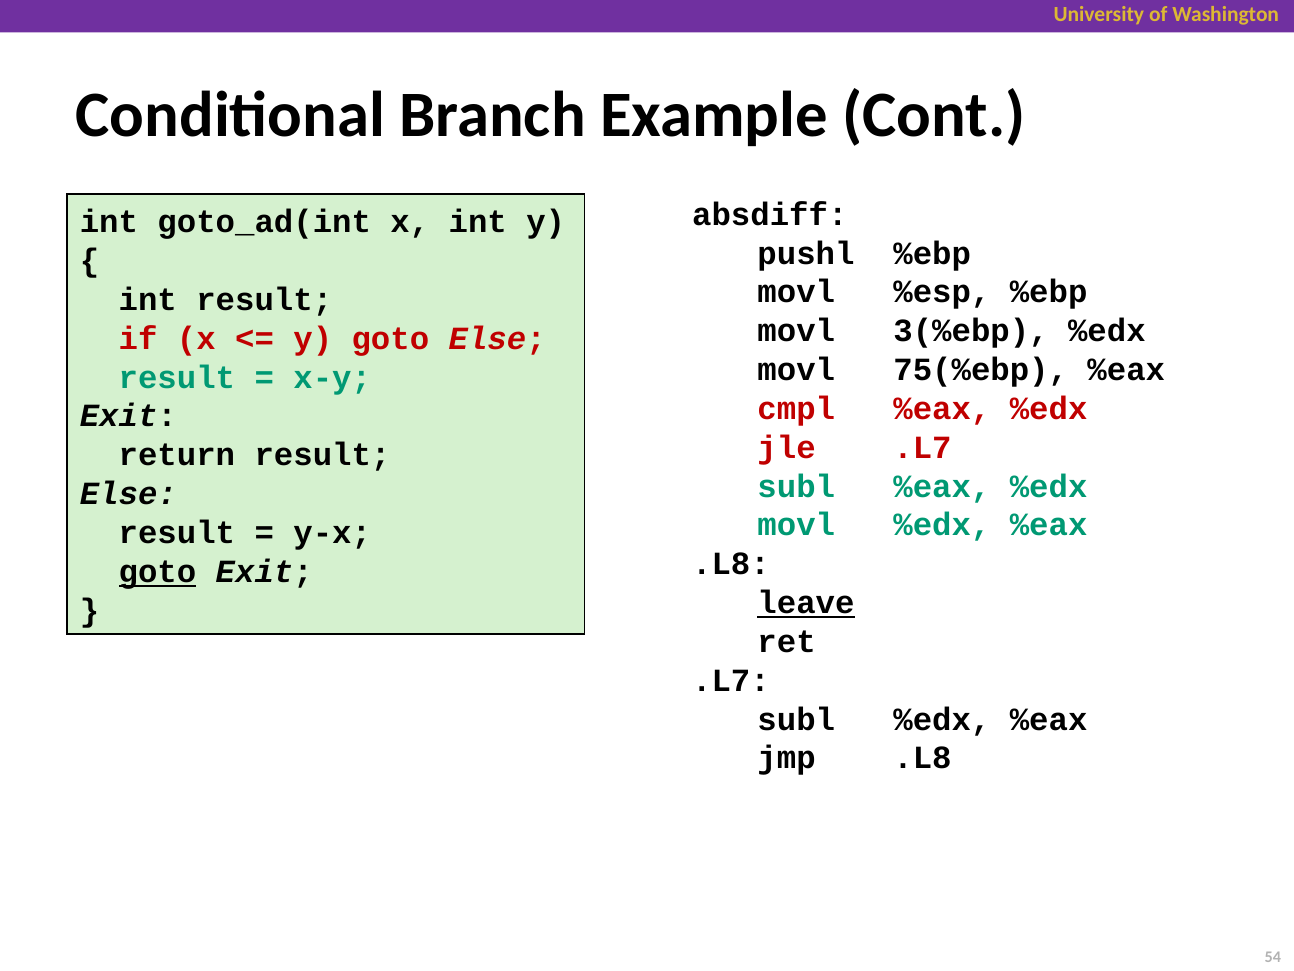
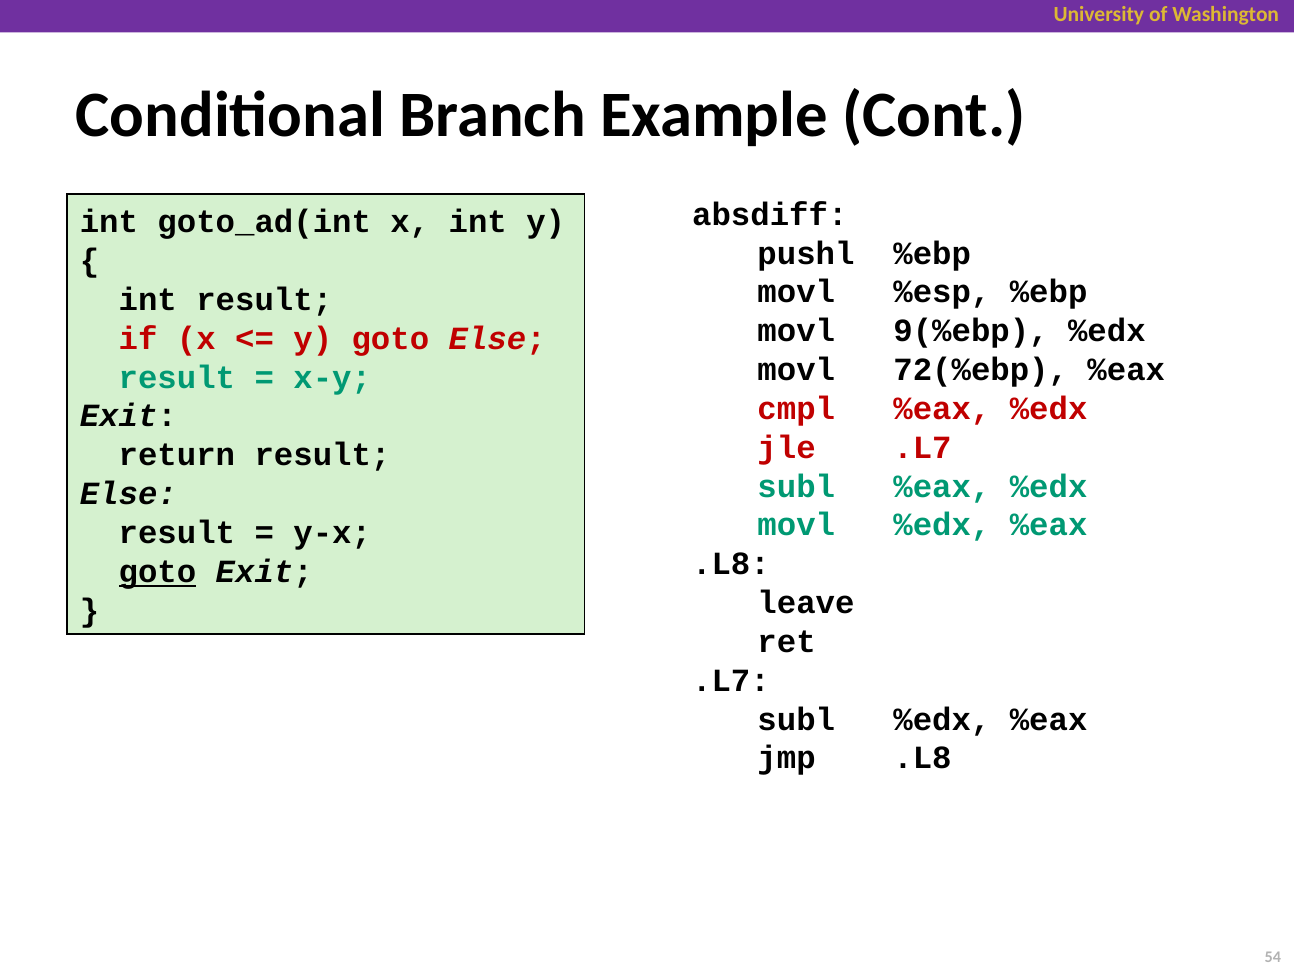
3(%ebp: 3(%ebp -> 9(%ebp (971, 331)
75(%ebp: 75(%ebp -> 72(%ebp (981, 370)
leave underline: present -> none (806, 603)
